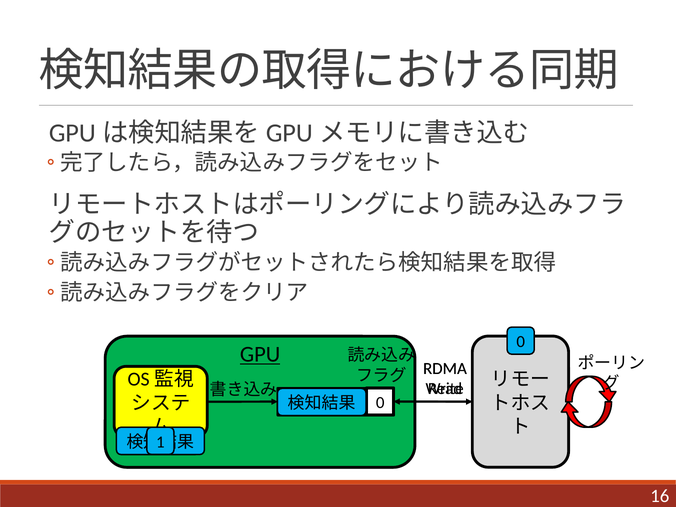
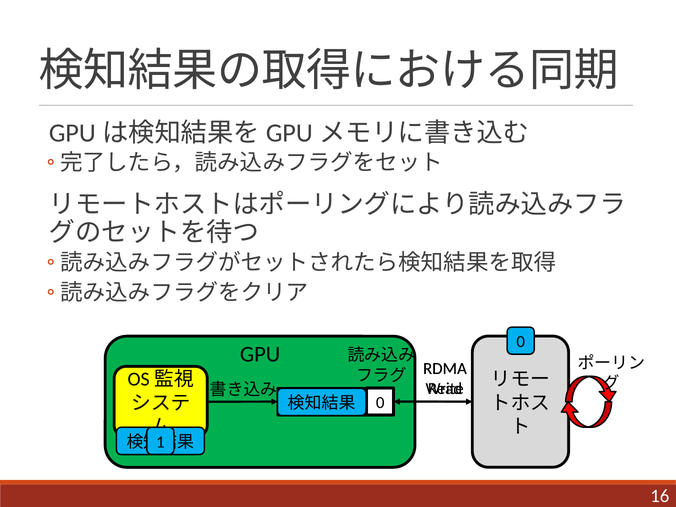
GPU underline: present -> none (260, 354)
